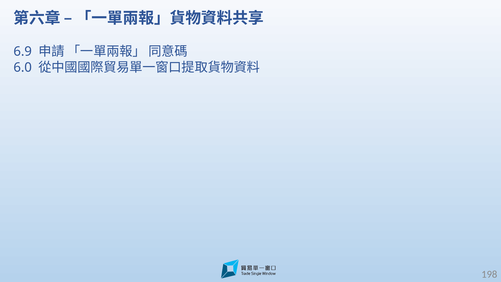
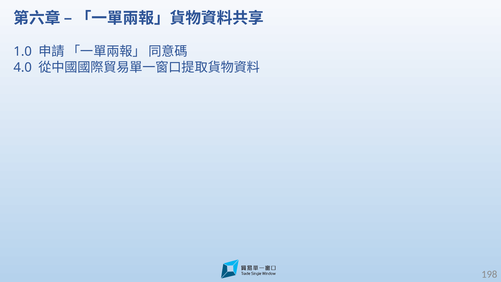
6.9: 6.9 -> 1.0 (23, 52)
6.0: 6.0 -> 4.0 (23, 68)
